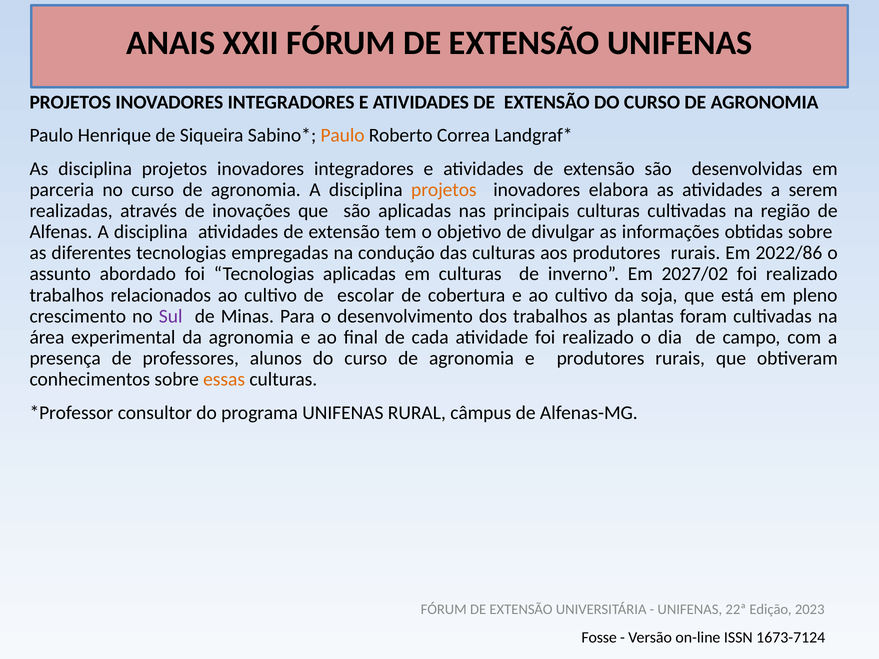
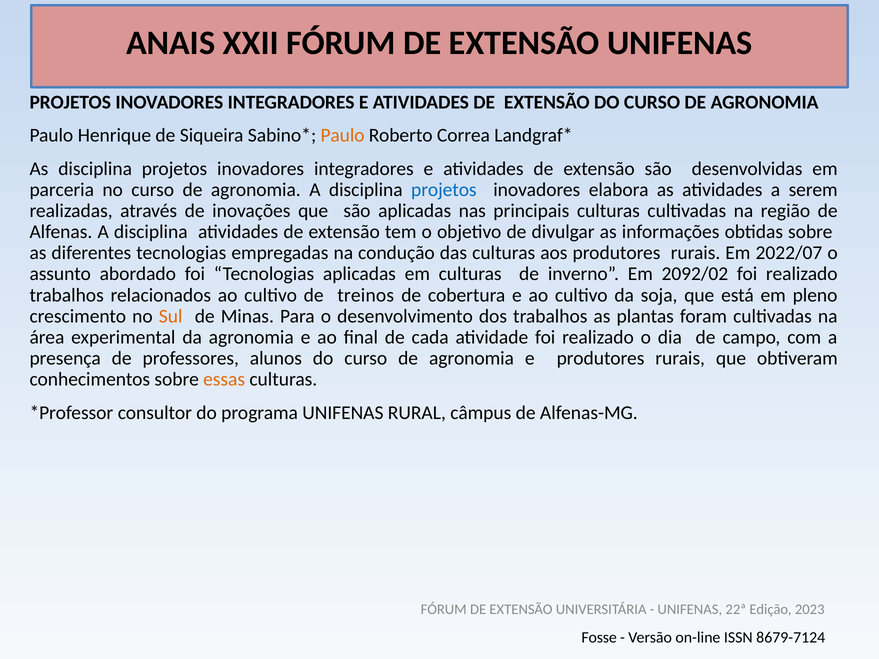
projetos colour: orange -> blue (444, 190)
2022/86: 2022/86 -> 2022/07 (789, 253)
2027/02: 2027/02 -> 2092/02 (695, 274)
escolar: escolar -> treinos (366, 295)
Sul colour: purple -> orange (171, 316)
1673-7124: 1673-7124 -> 8679-7124 (791, 638)
